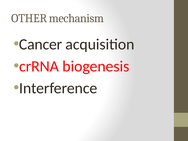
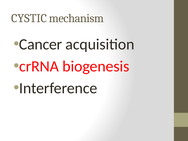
OTHER: OTHER -> CYSTIC (29, 18)
